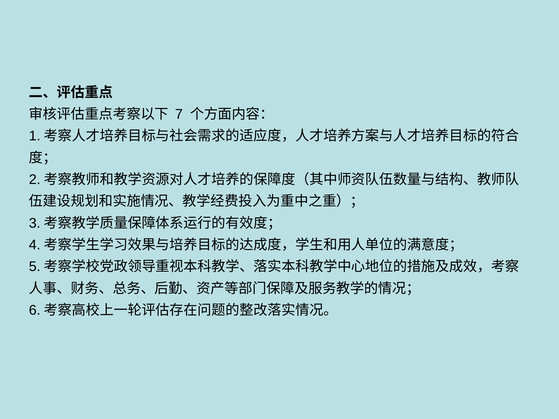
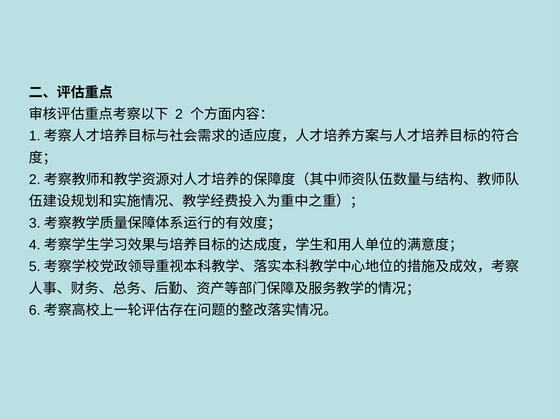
7: 7 -> 2 (179, 114)
